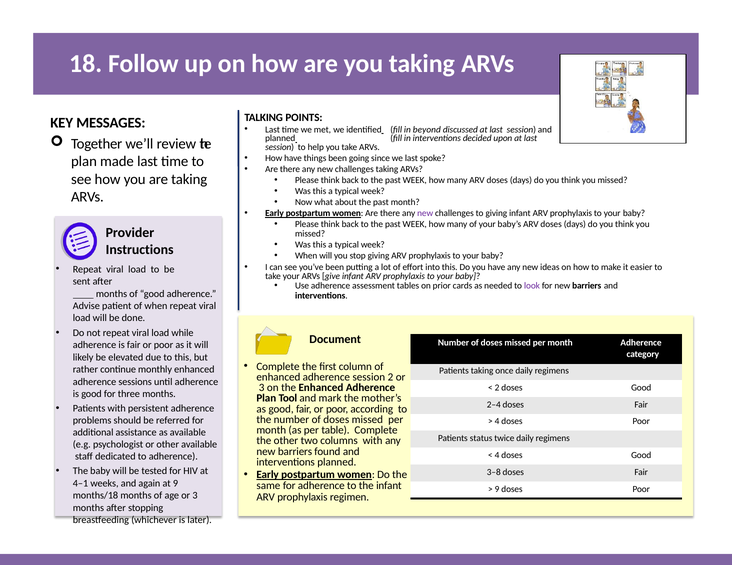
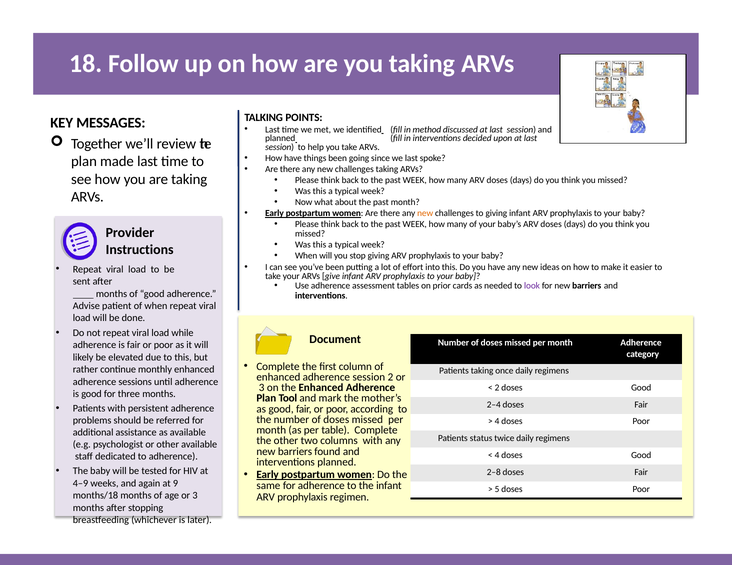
beyond: beyond -> method (427, 130)
new colour: purple -> orange (425, 214)
3–8: 3–8 -> 2–8 (494, 473)
4–1: 4–1 -> 4–9 (81, 484)
9: 9 -> 5 (497, 490)
